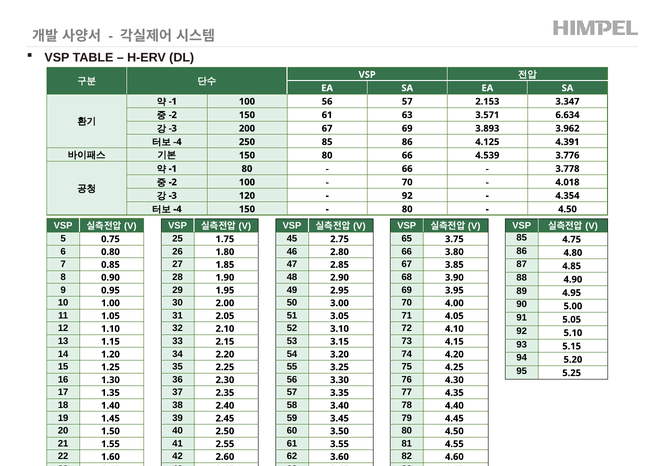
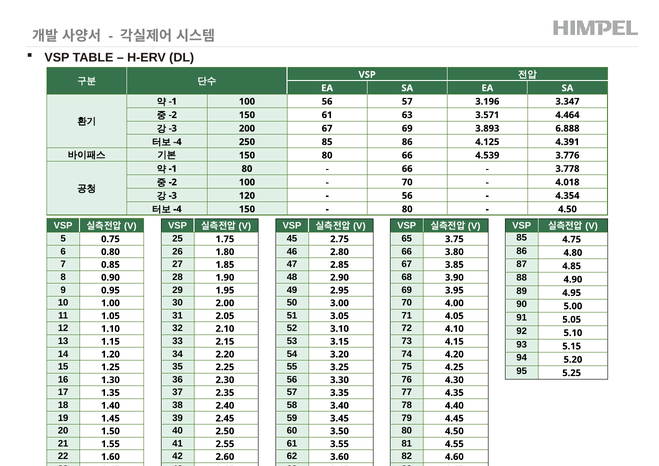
2.153: 2.153 -> 3.196 (487, 102)
6.634: 6.634 -> 4.464 (567, 115)
3.962: 3.962 -> 6.888 (567, 128)
92: 92 -> 56 (407, 196)
